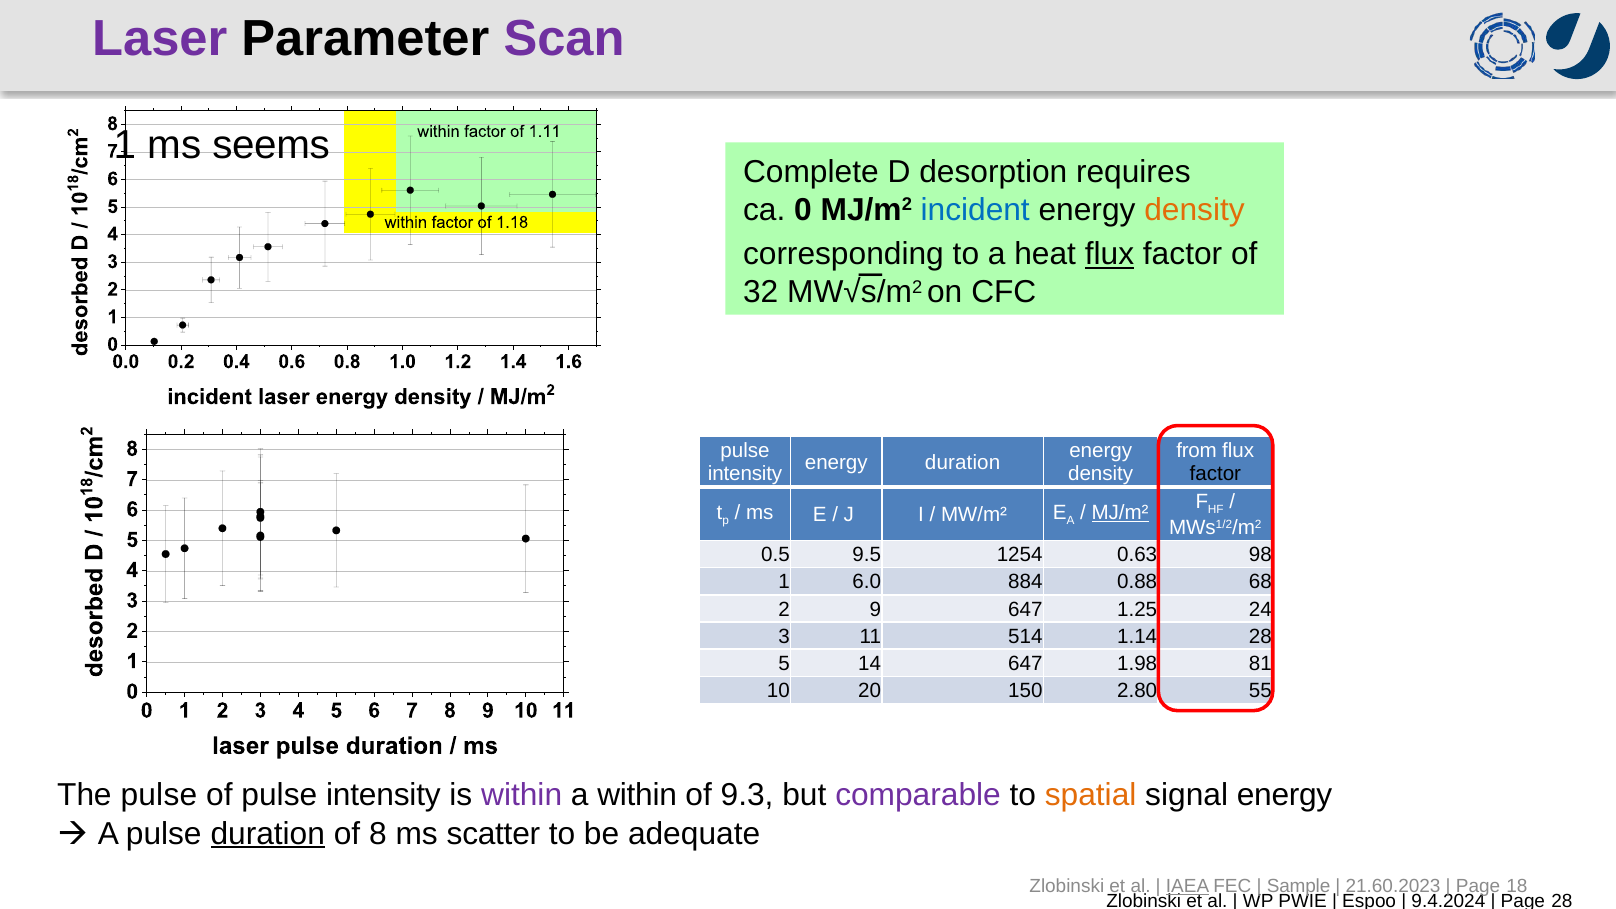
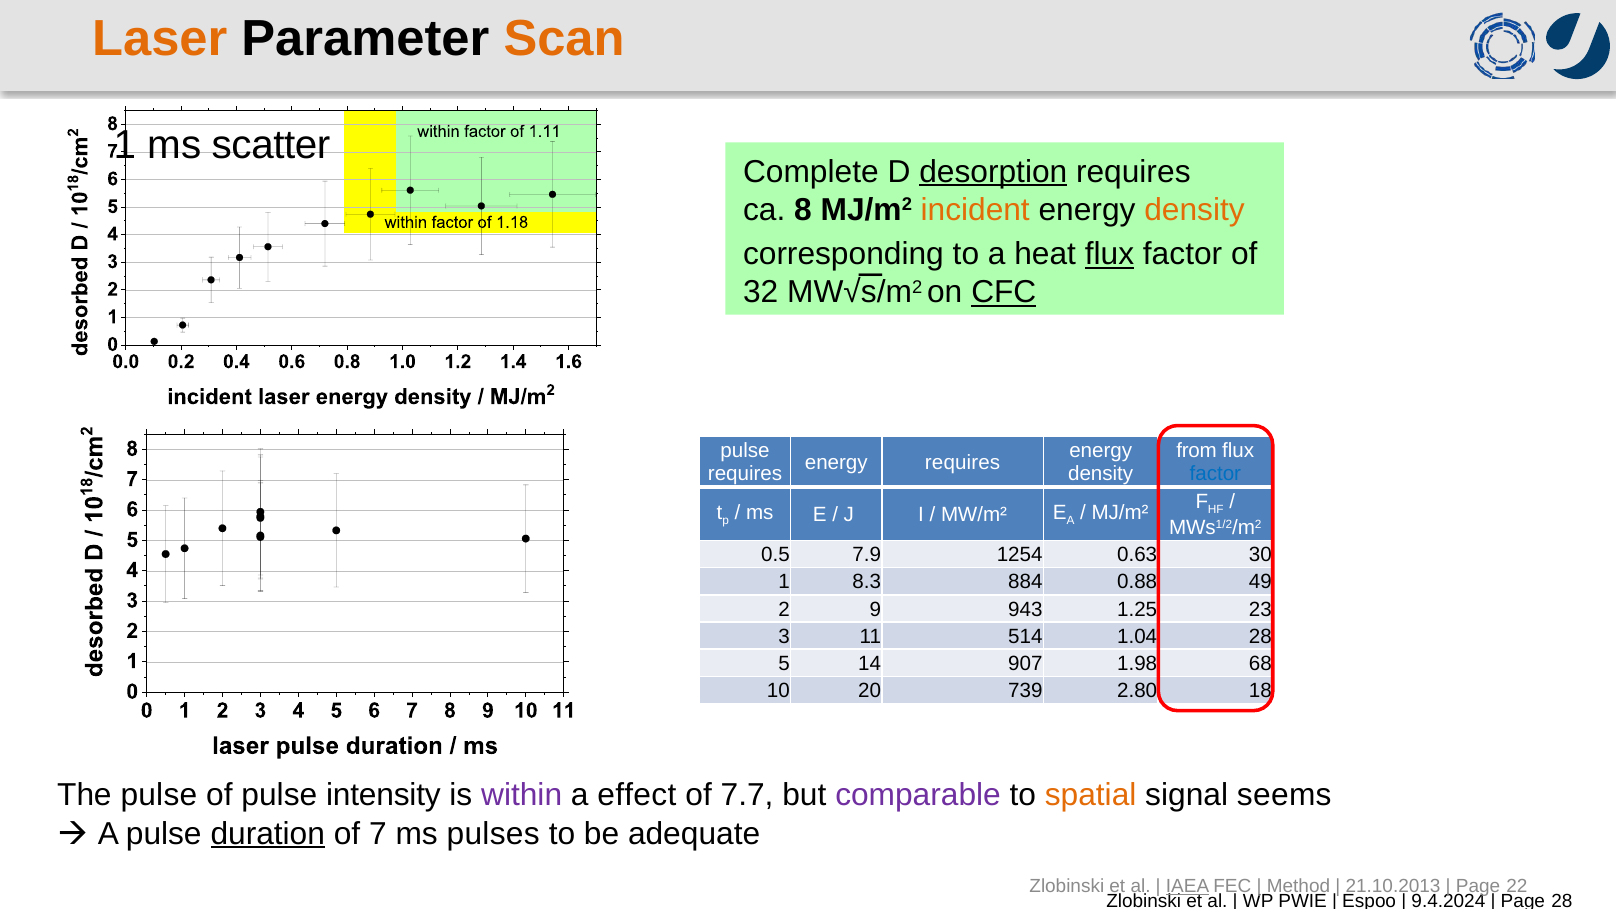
Laser colour: purple -> orange (160, 39)
Scan colour: purple -> orange (564, 39)
seems: seems -> scatter (271, 145)
desorption underline: none -> present (993, 172)
0: 0 -> 8 (803, 210)
incident colour: blue -> orange (975, 210)
CFC underline: none -> present (1004, 292)
energy duration: duration -> requires (963, 462)
intensity: intensity -> requires (745, 474)
factor colour: black -> blue (1215, 474)
MJ/m² underline: present -> none (1120, 513)
9.5: 9.5 -> 7.9 (867, 555)
98: 98 -> 30 (1260, 555)
6.0: 6.0 -> 8.3 (867, 582)
68: 68 -> 49 (1260, 582)
9 647: 647 -> 943 (1025, 609)
24: 24 -> 23 (1260, 609)
1.14: 1.14 -> 1.04 (1137, 636)
14 647: 647 -> 907 (1025, 663)
81: 81 -> 68 (1260, 663)
150: 150 -> 739 (1025, 691)
55: 55 -> 18 (1260, 691)
a within: within -> effect (637, 795)
9.3: 9.3 -> 7.7 (747, 795)
signal energy: energy -> seems (1284, 795)
8: 8 -> 7 (378, 834)
scatter: scatter -> pulses (493, 834)
Sample: Sample -> Method (1299, 887)
21.60.2023: 21.60.2023 -> 21.10.2013 (1393, 887)
18: 18 -> 22 (1517, 887)
